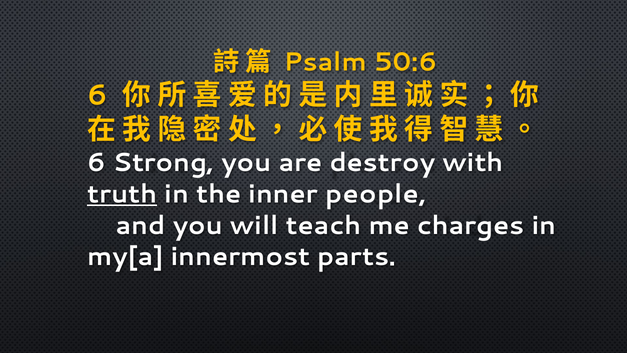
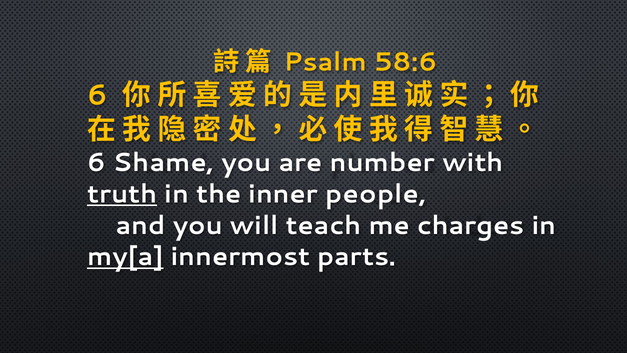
50:6: 50:6 -> 58:6 (406, 62)
Strong: Strong -> Shame (163, 163)
destroy: destroy -> number (382, 163)
my[a underline: none -> present (125, 257)
